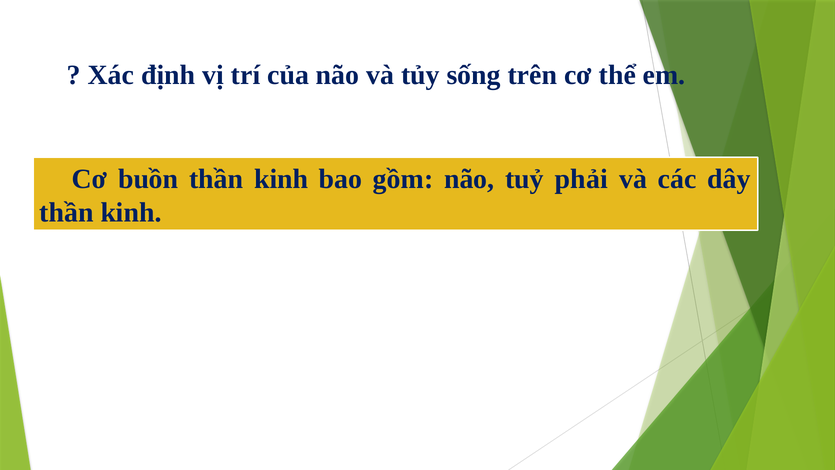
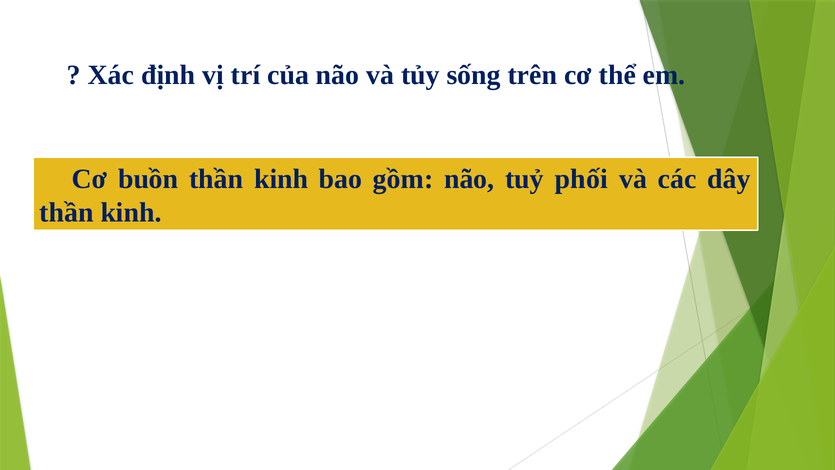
phải: phải -> phối (581, 179)
